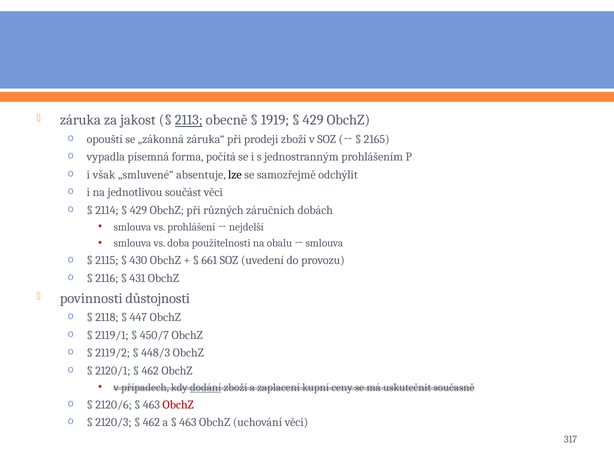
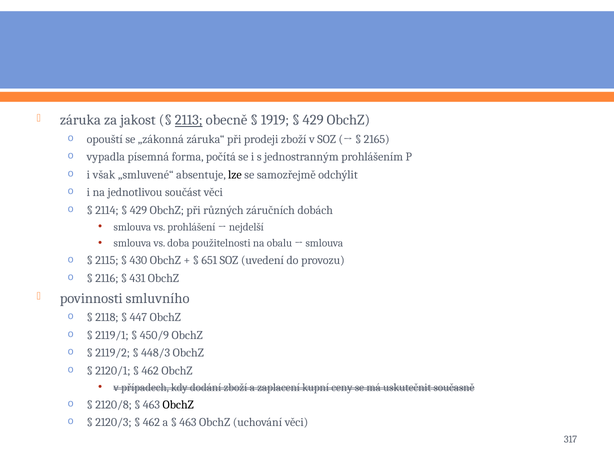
661: 661 -> 651 (209, 261)
důstojnosti: důstojnosti -> smluvního (158, 299)
450/7: 450/7 -> 450/9 (154, 336)
dodání underline: present -> none (206, 388)
2120/6: 2120/6 -> 2120/8 (114, 405)
ObchZ colour: red -> black (178, 405)
